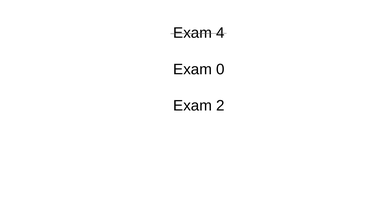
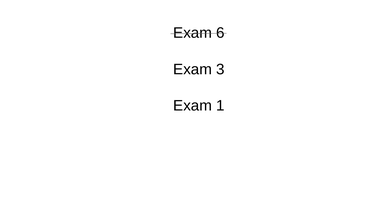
4: 4 -> 6 (220, 33)
0: 0 -> 3 (220, 69)
2: 2 -> 1 (220, 106)
